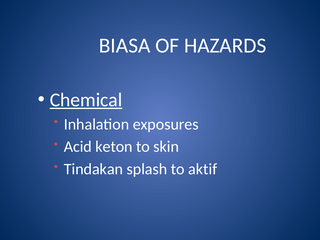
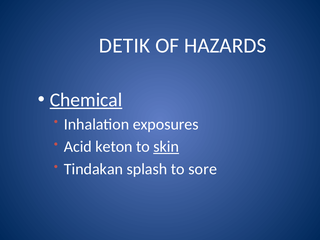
BIASA: BIASA -> DETIK (125, 45)
skin underline: none -> present (166, 147)
aktif: aktif -> sore (203, 169)
